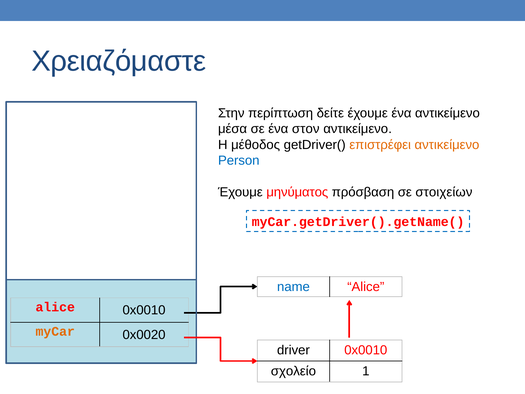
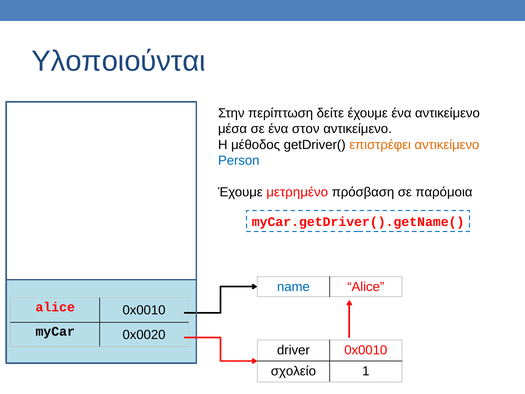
Χρειαζόμαστε: Χρειαζόμαστε -> Υλοποιούνται (119, 61)
μηνύματος: μηνύματος -> μετρημένο (297, 192)
στοιχείων: στοιχείων -> παρόμοια (444, 192)
myCar colour: orange -> black (55, 331)
